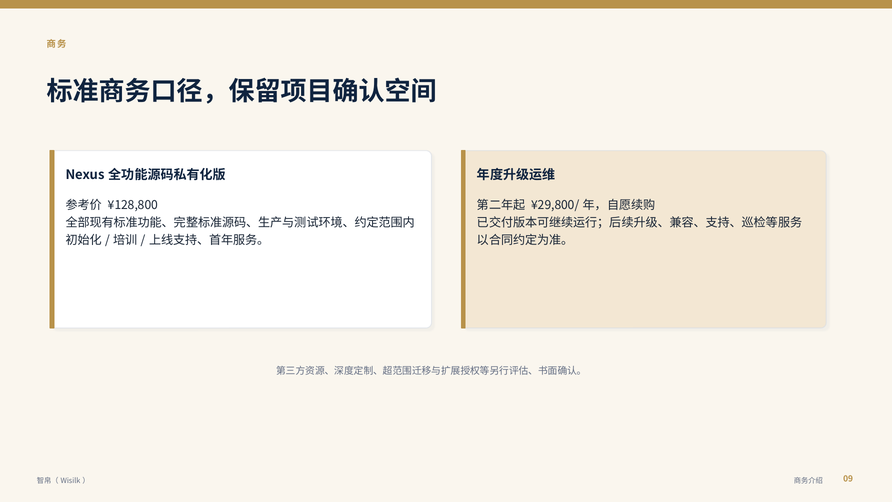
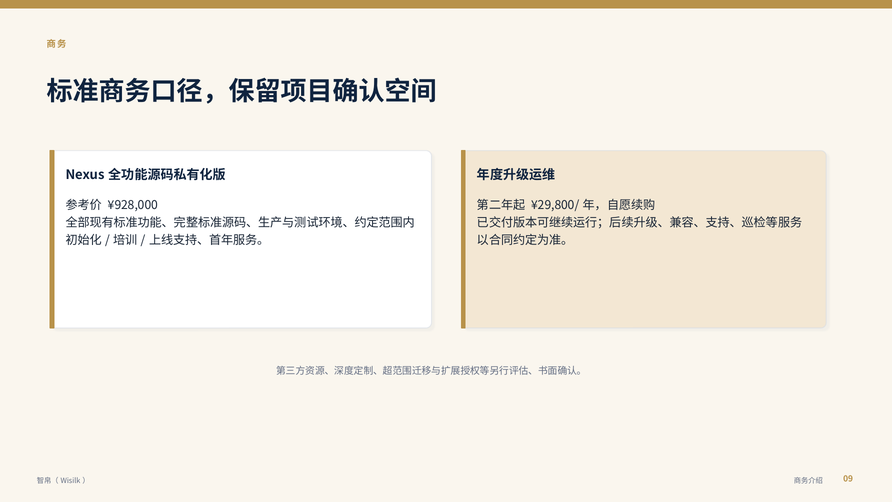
¥128,800: ¥128,800 -> ¥928,000 (133, 205)
